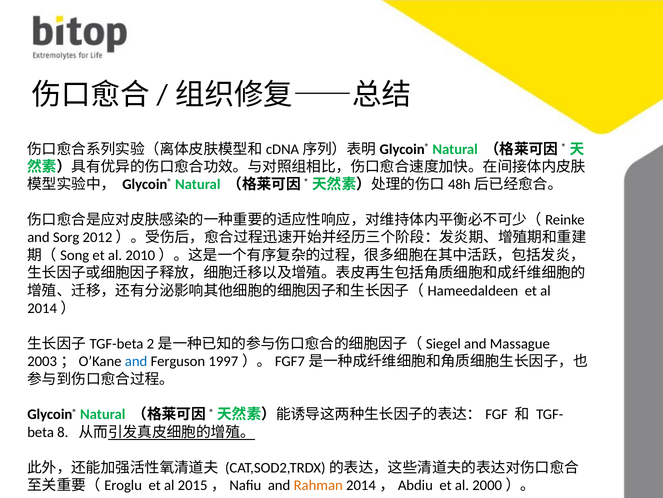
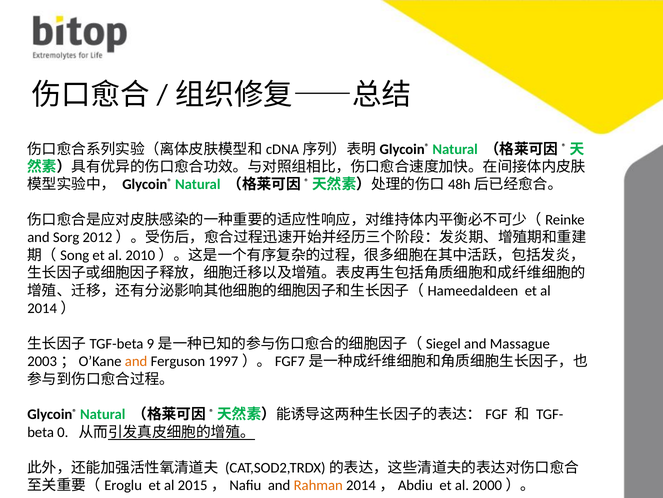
2: 2 -> 9 (150, 343)
and colour: blue -> orange (136, 361)
8: 8 -> 0 (63, 432)
